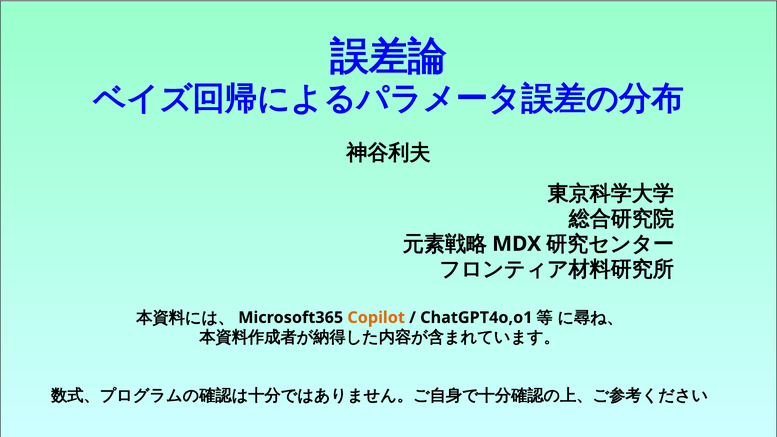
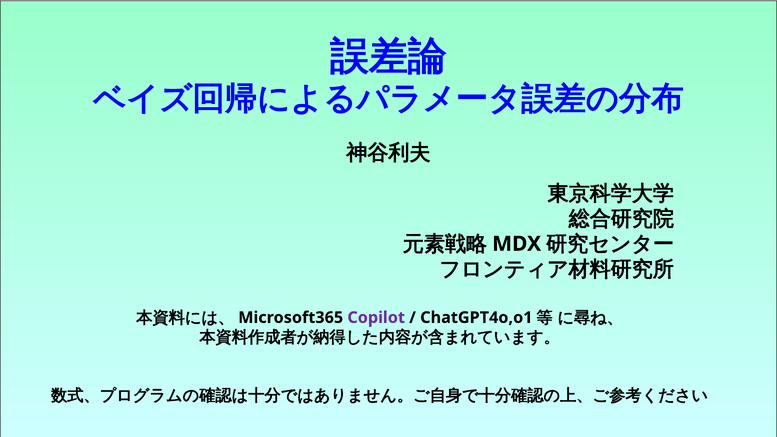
Copilot colour: orange -> purple (376, 318)
